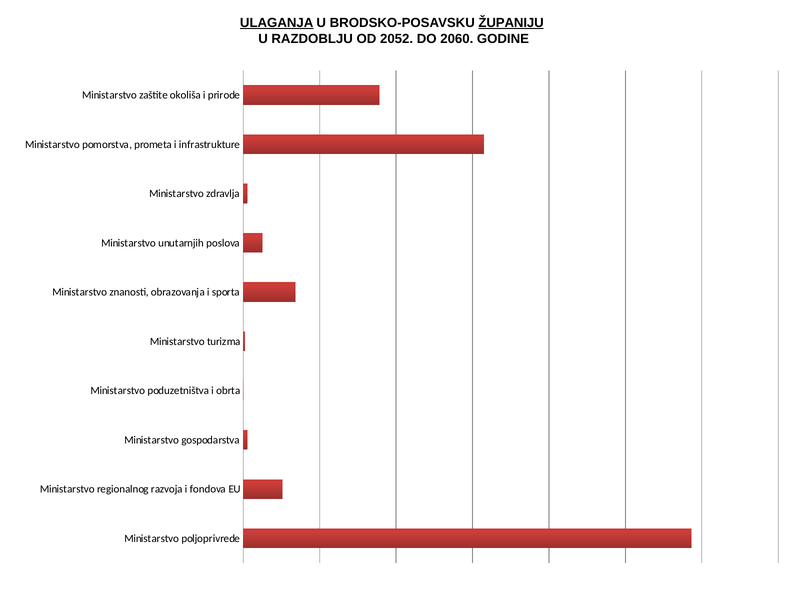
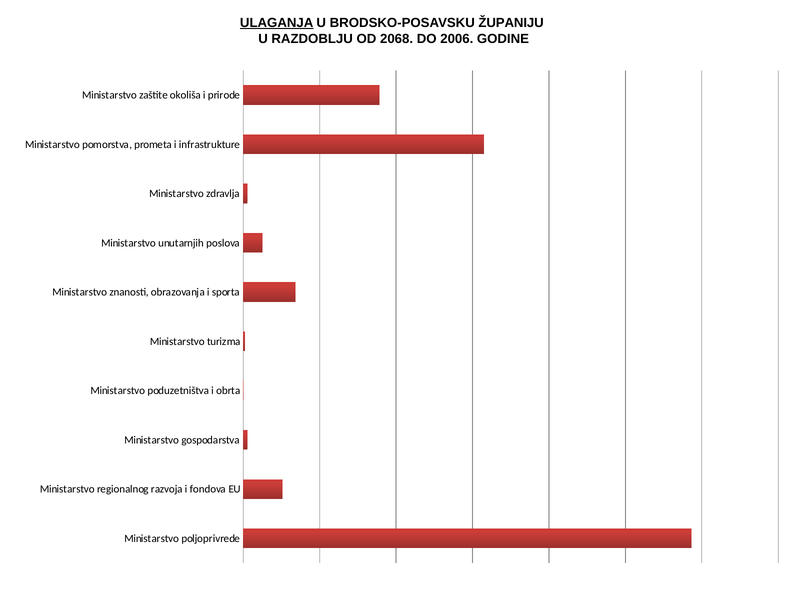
ŽUPANIJU underline: present -> none (511, 23)
2052: 2052 -> 2068 (397, 39)
2060: 2060 -> 2006 (457, 39)
